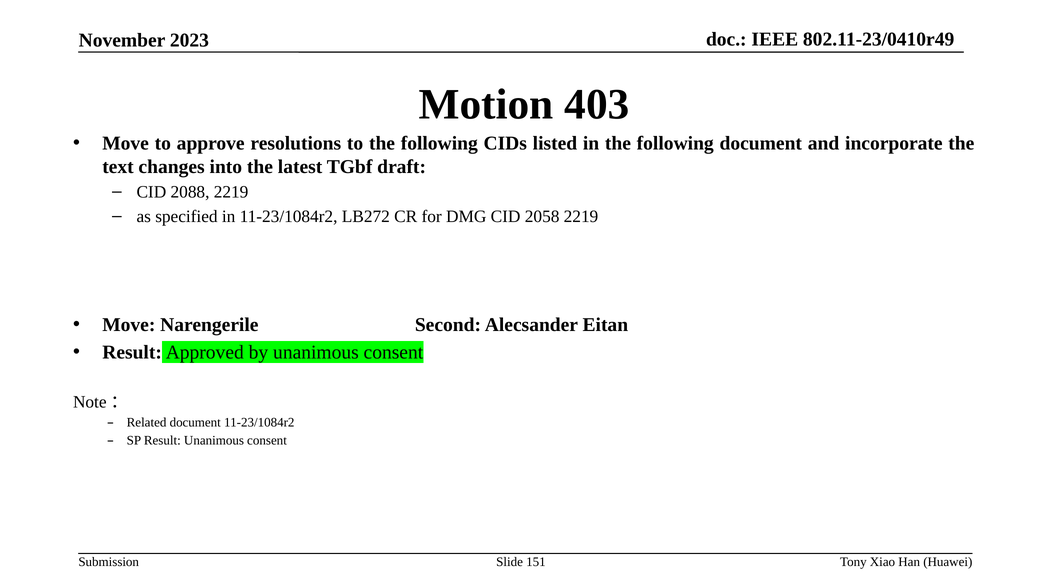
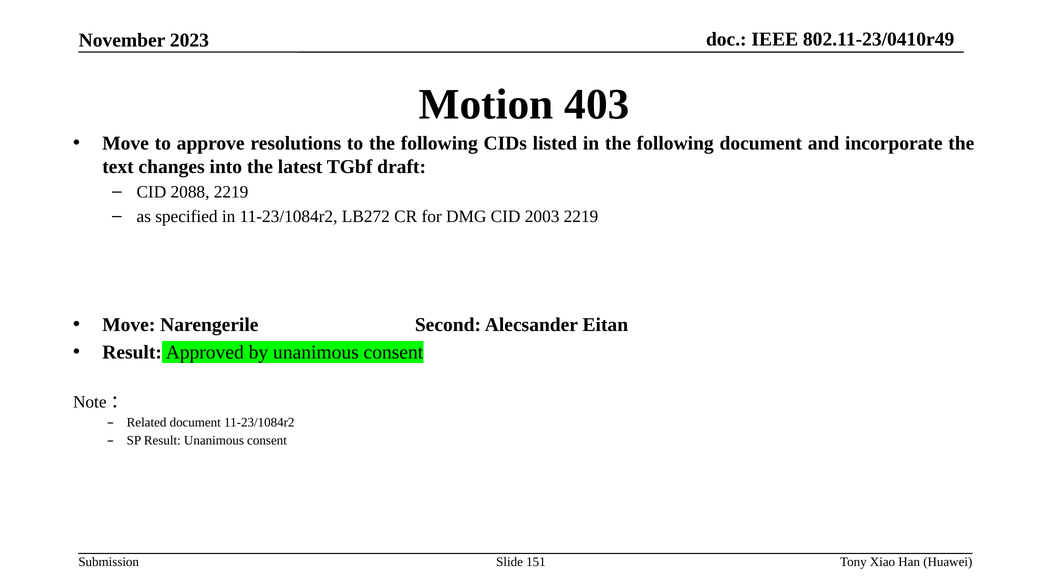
2058: 2058 -> 2003 (542, 217)
